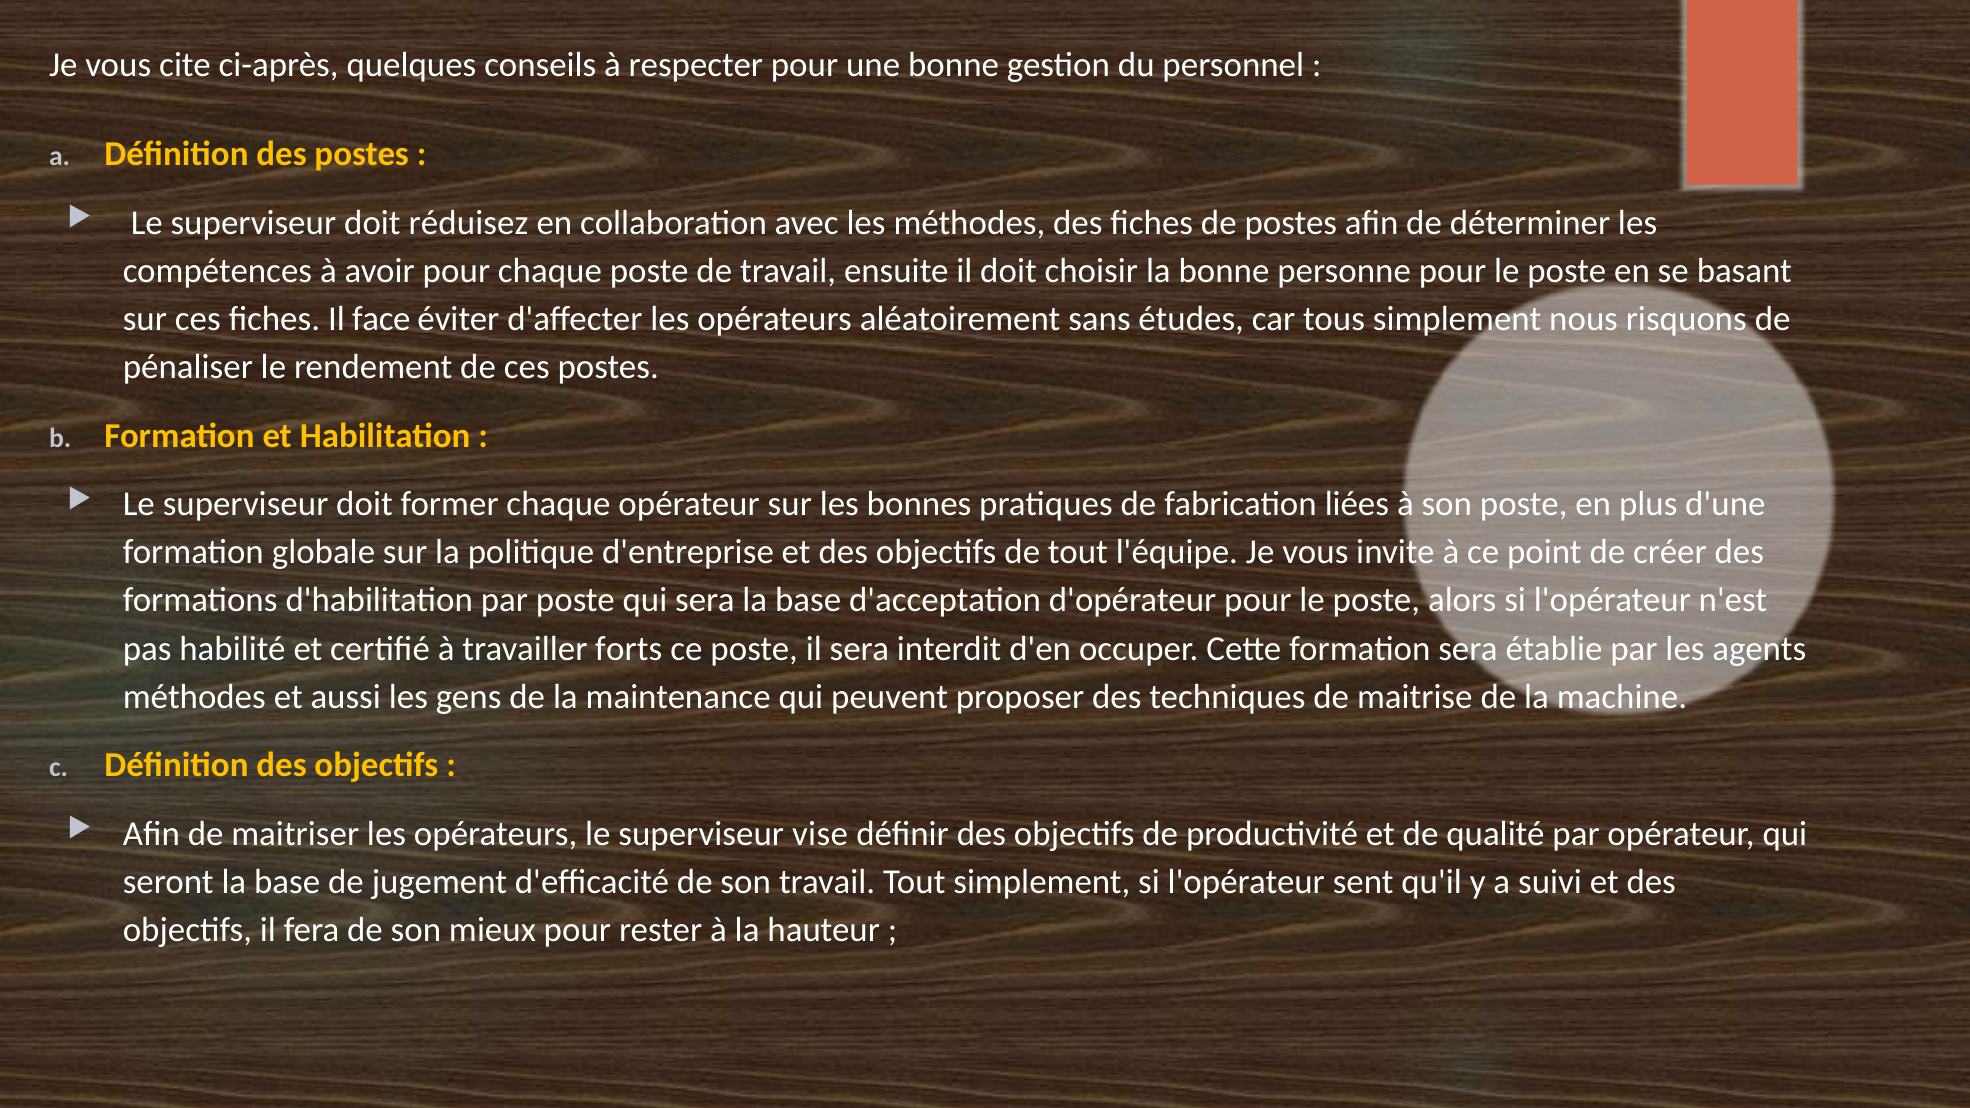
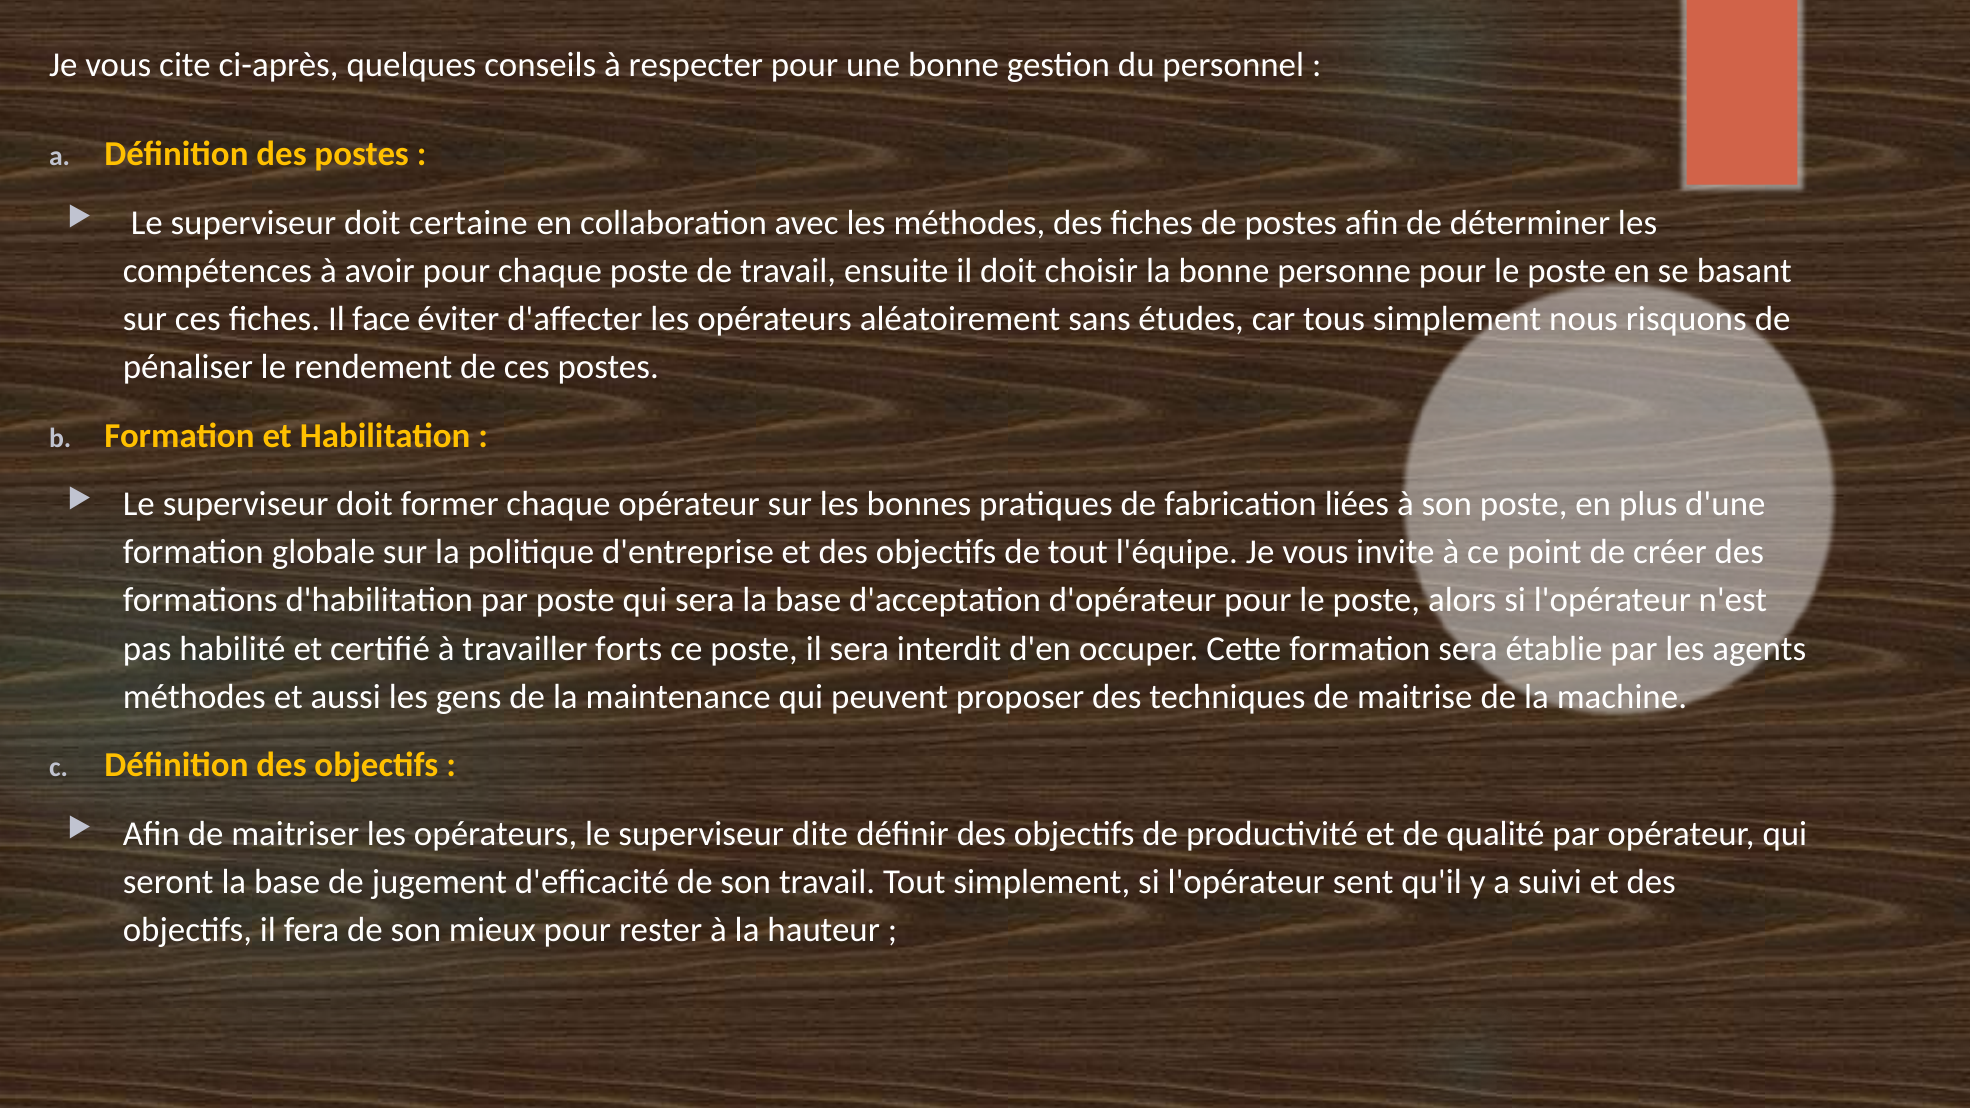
réduisez: réduisez -> certaine (468, 223)
vise: vise -> dite (820, 834)
